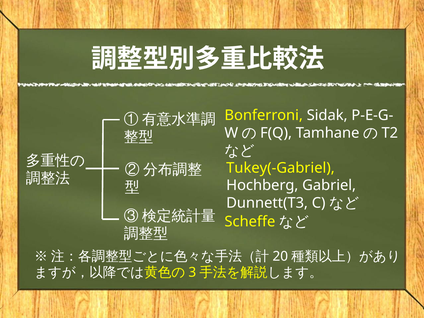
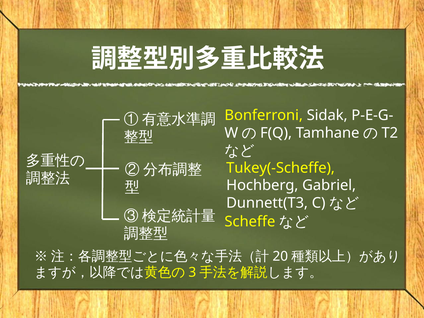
Tukey(-Gabriel: Tukey(-Gabriel -> Tukey(-Scheffe (281, 168)
